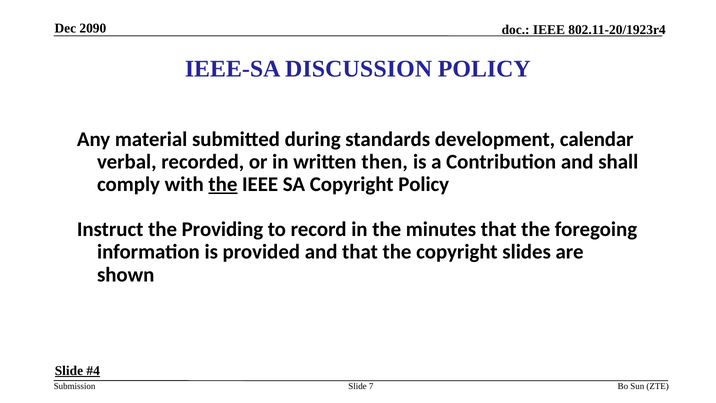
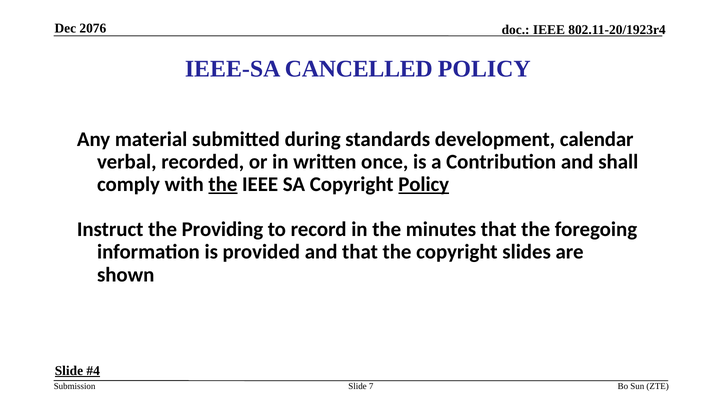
2090: 2090 -> 2076 (93, 28)
DISCUSSION: DISCUSSION -> CANCELLED (359, 69)
then: then -> once (385, 162)
Policy underline: none -> present (424, 184)
